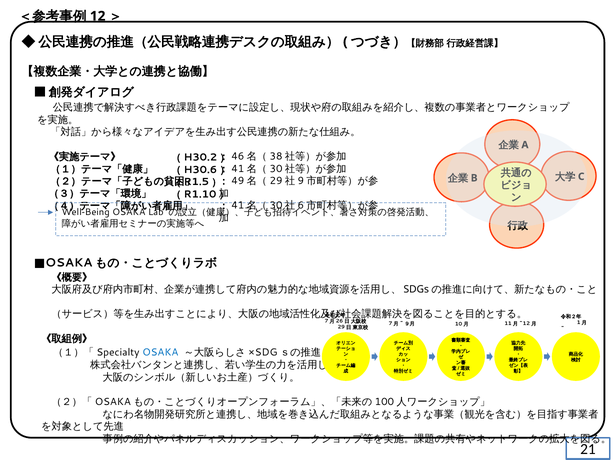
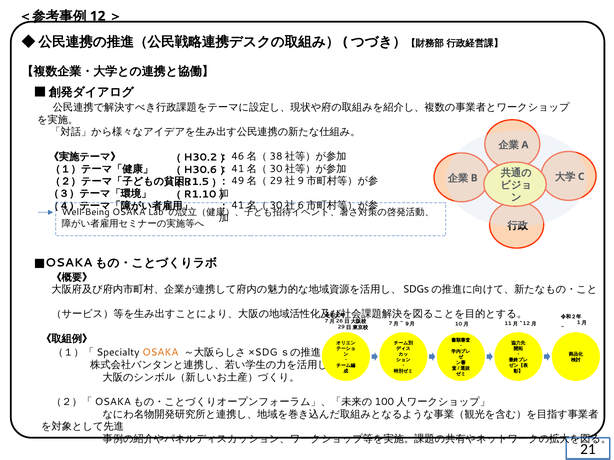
OSAKA colour: blue -> orange (160, 353)
